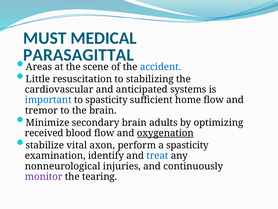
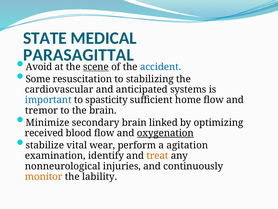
MUST: MUST -> STATE (45, 38)
Areas: Areas -> Avoid (39, 67)
scene underline: none -> present (96, 67)
Little: Little -> Some (38, 79)
adults: adults -> linked (163, 122)
axon: axon -> wear (102, 145)
a spasticity: spasticity -> agitation (187, 145)
treat colour: blue -> orange (157, 155)
monitor colour: purple -> orange (44, 176)
tearing: tearing -> lability (100, 176)
